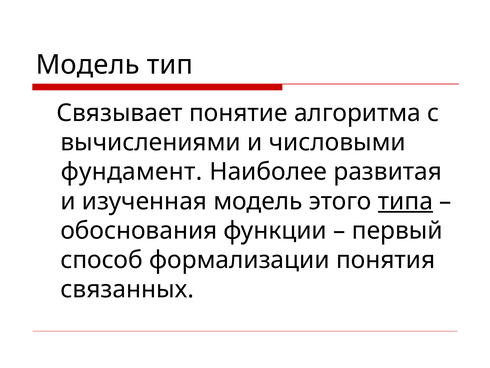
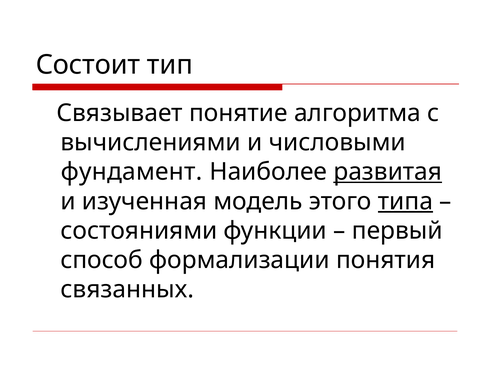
Модель: Модель -> Состоит (88, 65)
развитая underline: none -> present (388, 172)
обоснования: обоснования -> состояниями (139, 230)
